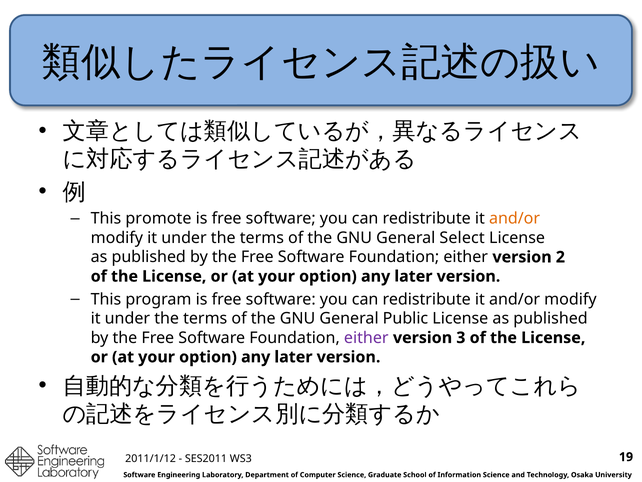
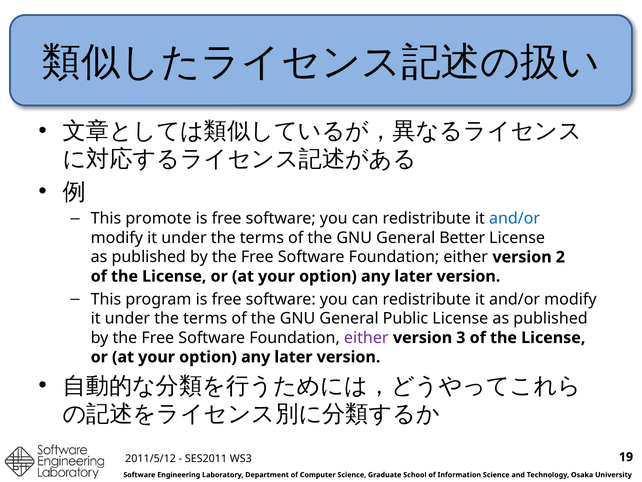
and/or colour: orange -> blue (515, 218)
Select: Select -> Better (462, 238)
2011/1/12: 2011/1/12 -> 2011/5/12 (151, 458)
